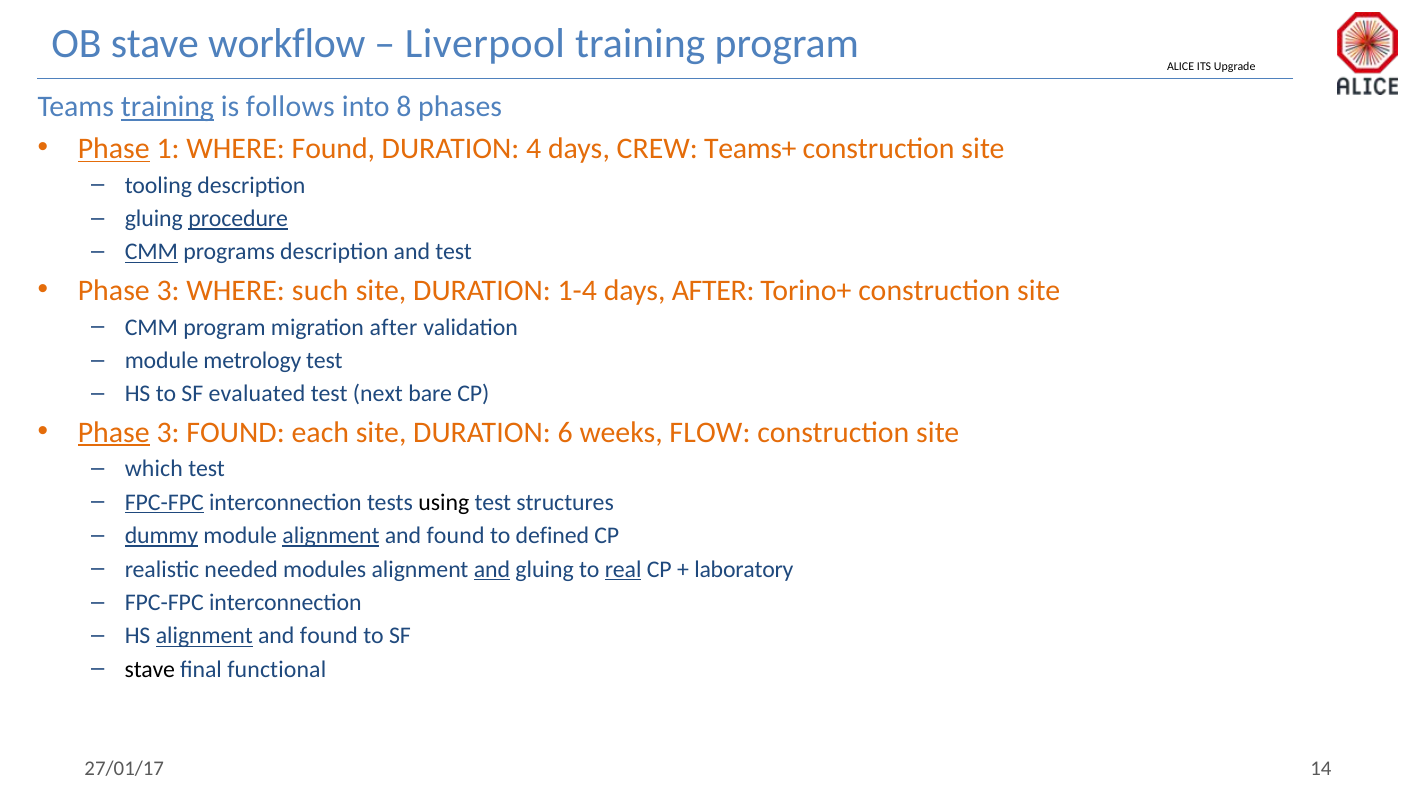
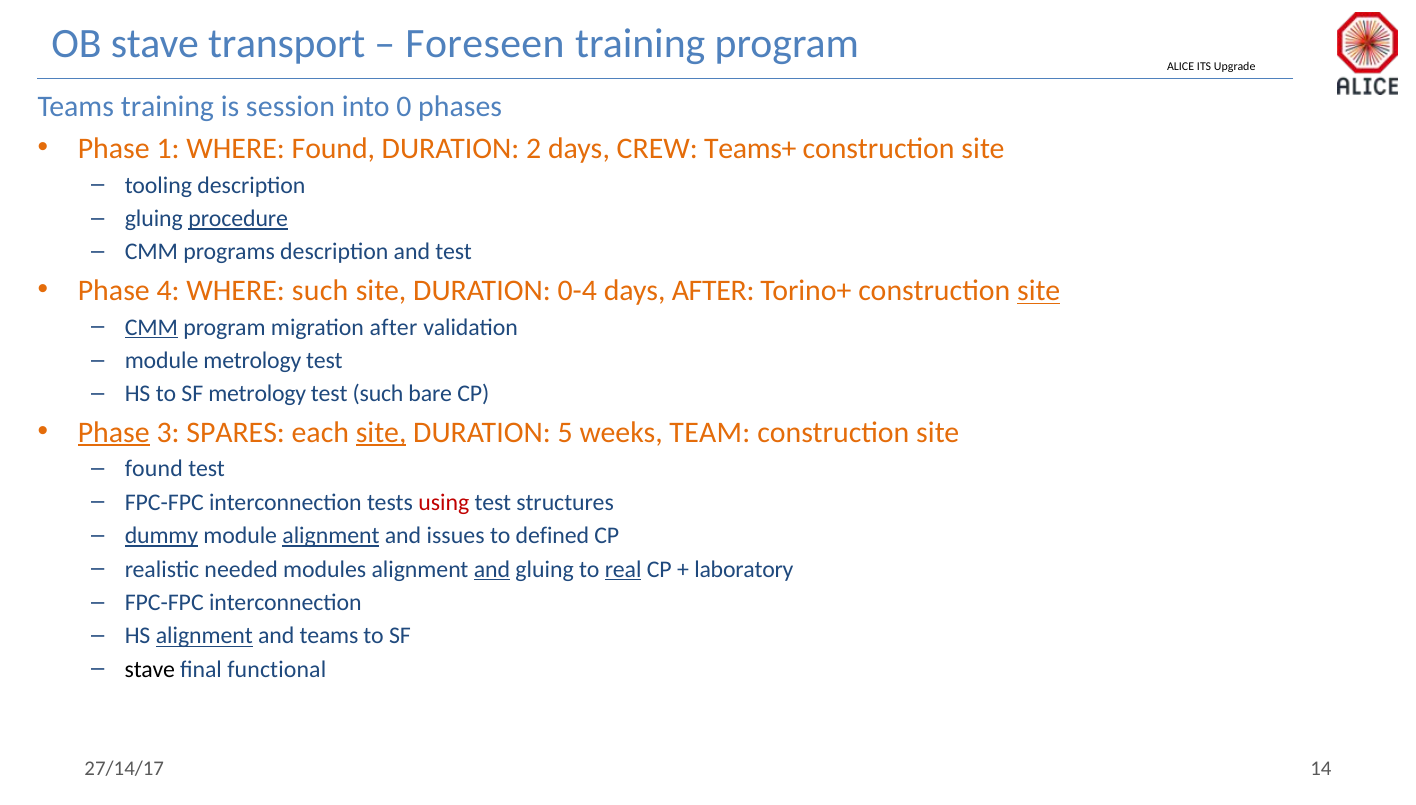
workflow: workflow -> transport (287, 44)
Liverpool: Liverpool -> Foreseen (485, 44)
training underline: present -> none (167, 107)
follows: follows -> session (290, 107)
8: 8 -> 0 (404, 107)
Phase underline: present -> none (114, 149)
4: 4 -> 2 (534, 149)
CMM underline: present -> none (151, 252)
3: 3 -> 4 (168, 291)
1-4: 1-4 -> 0-4 (577, 291)
site underline: none -> present (1039, 291)
CMM underline: none -> present (151, 327)
SF evaluated: evaluated -> metrology (257, 394)
test next: next -> such (378, 394)
3 FOUND: FOUND -> SPARES (236, 433)
site underline: none -> present (381, 433)
6: 6 -> 5 (565, 433)
FLOW: FLOW -> TEAM (710, 433)
which: which -> found (154, 469)
FPC-FPC underline: present -> none (164, 503)
using colour: black -> red (444, 503)
found: found -> issues (456, 536)
found: found -> teams (329, 636)
27/01/17: 27/01/17 -> 27/14/17 (124, 769)
